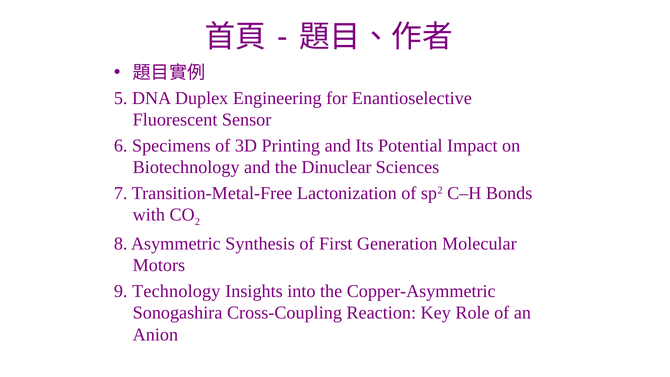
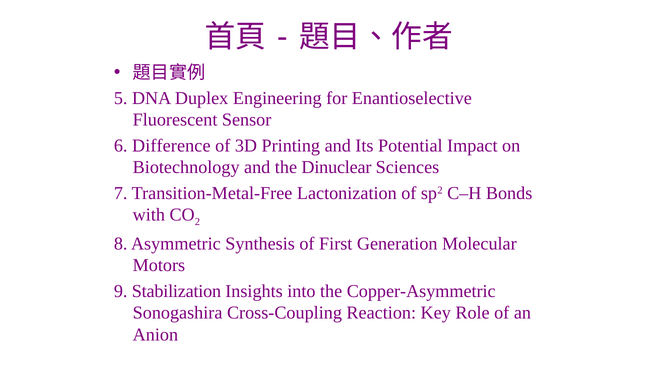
Specimens: Specimens -> Difference (171, 146)
Technology: Technology -> Stabilization (176, 291)
